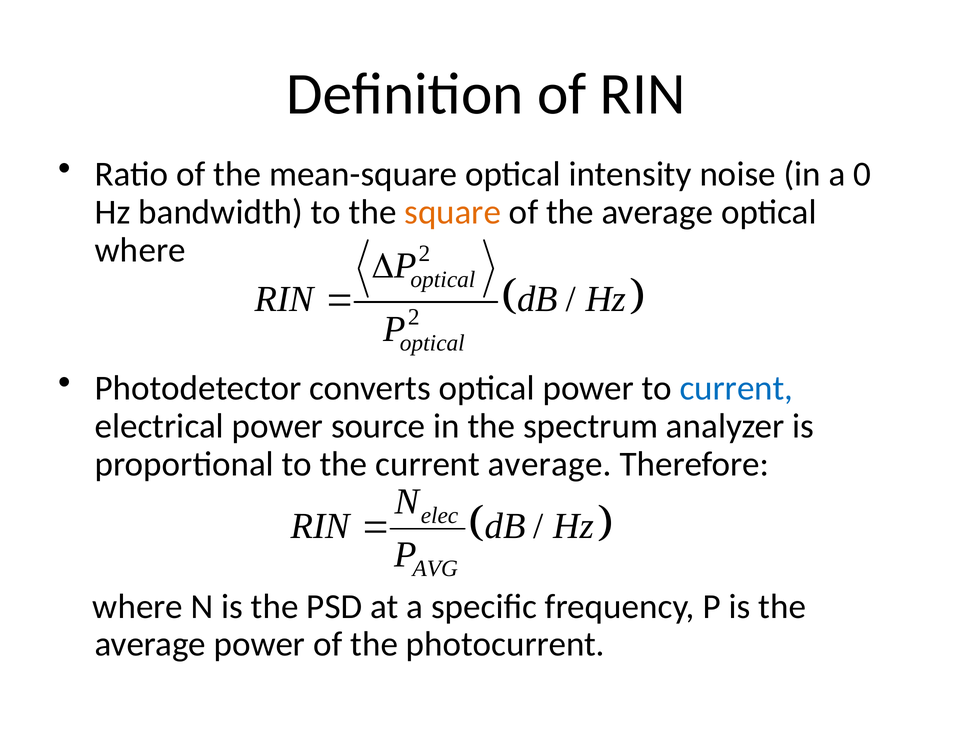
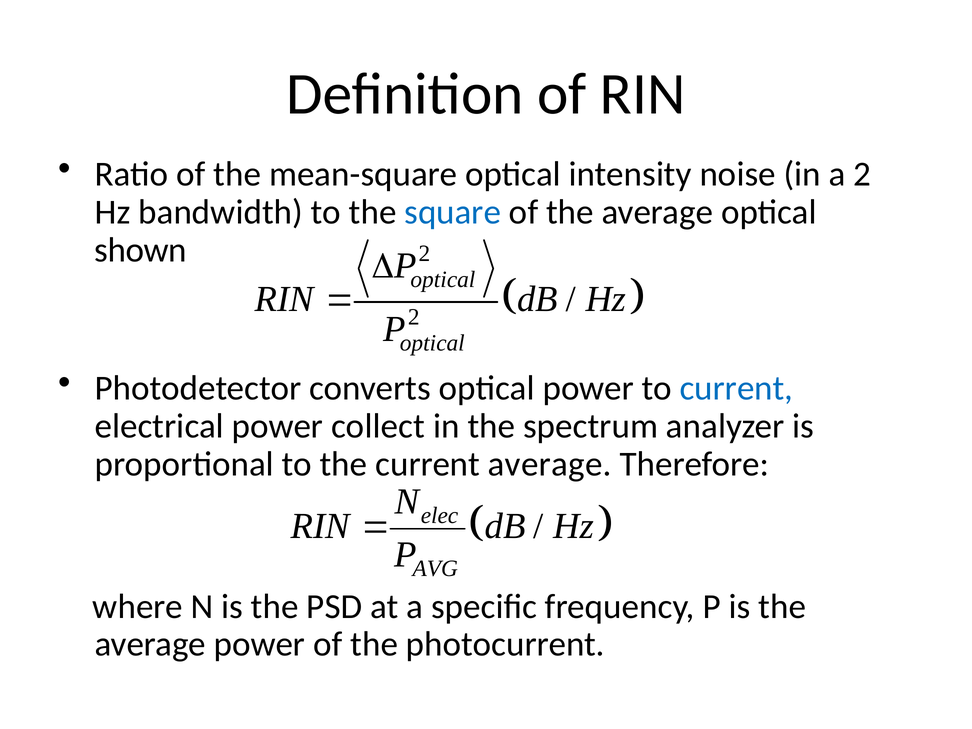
a 0: 0 -> 2 (862, 174)
square colour: orange -> blue (453, 212)
where: where -> shown (141, 250)
source: source -> collect (378, 426)
